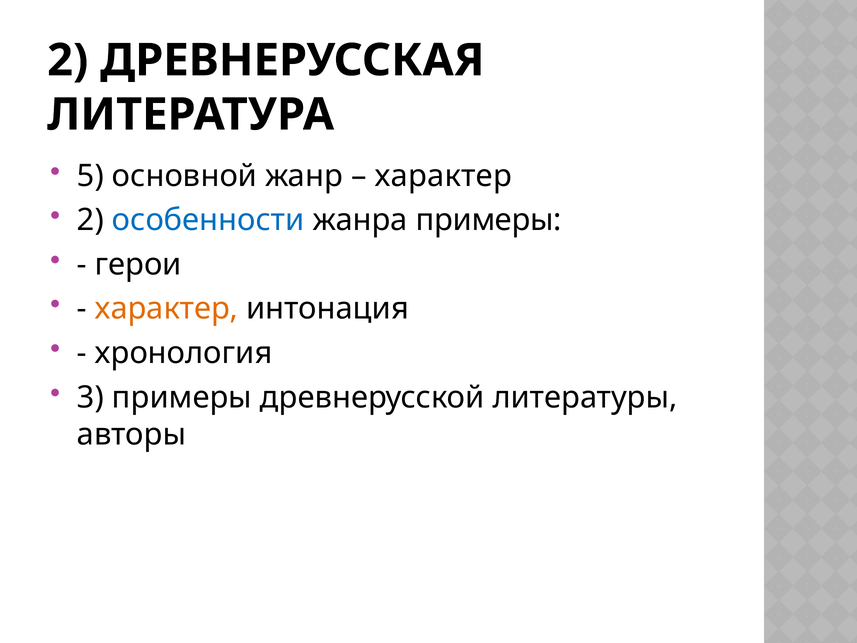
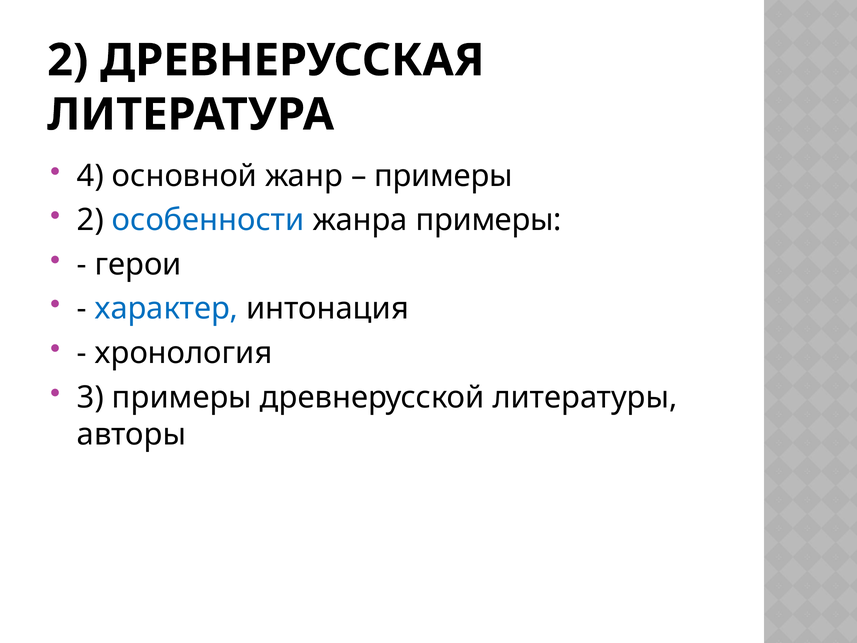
5: 5 -> 4 (90, 176)
характер: характер -> примеры (443, 176)
характер colour: orange -> blue (167, 309)
